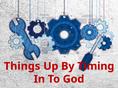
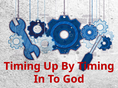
Things: Things -> Timing (22, 67)
